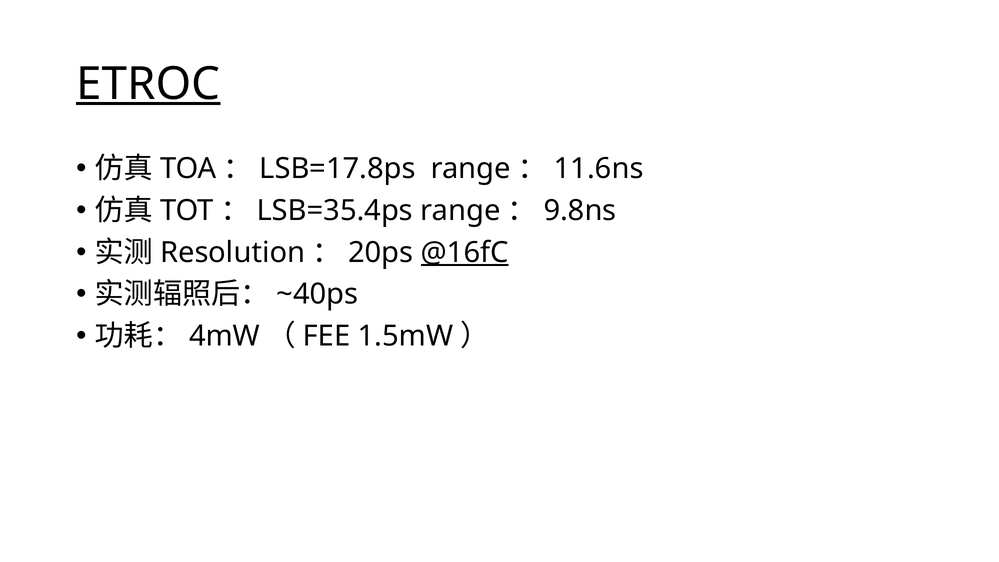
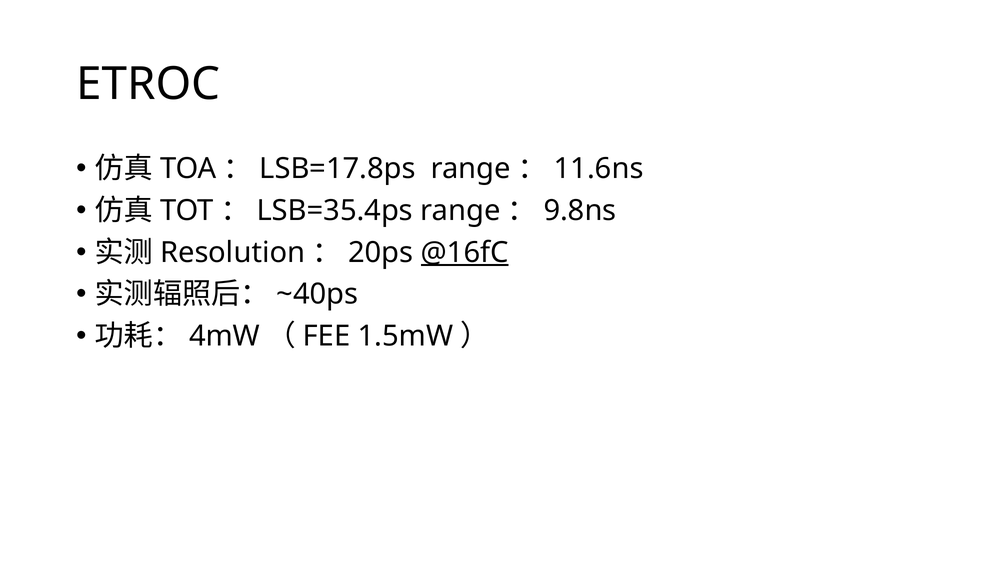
ETROC underline: present -> none (148, 84)
